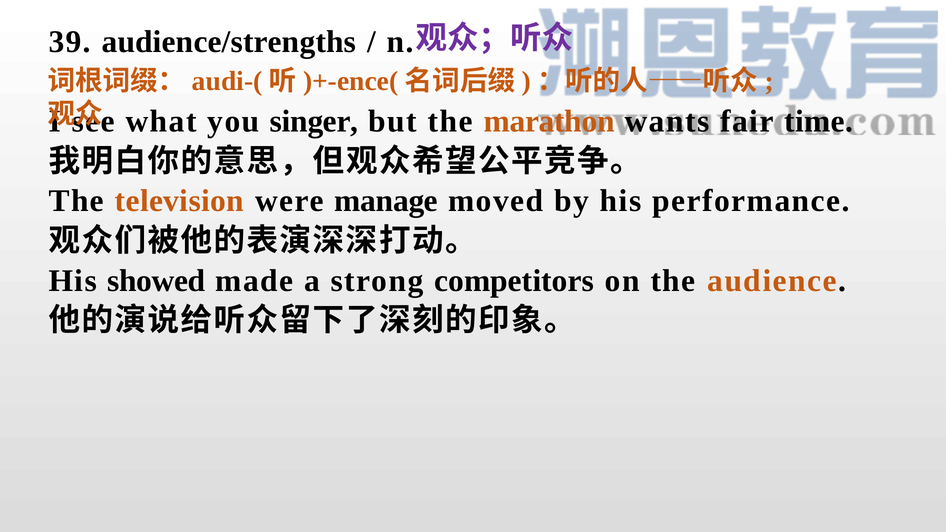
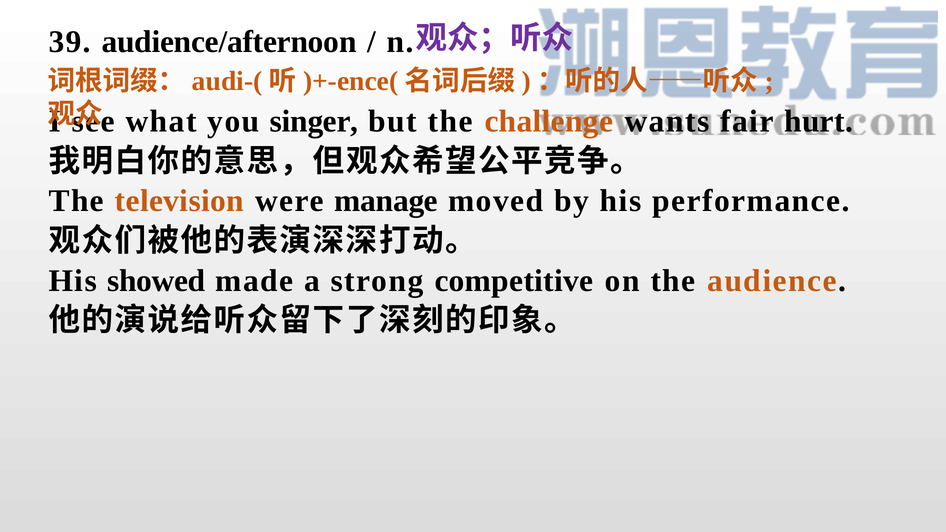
audience/strengths: audience/strengths -> audience/afternoon (229, 42)
marathon: marathon -> challenge (549, 122)
time: time -> hurt (819, 122)
competitors: competitors -> competitive (514, 281)
